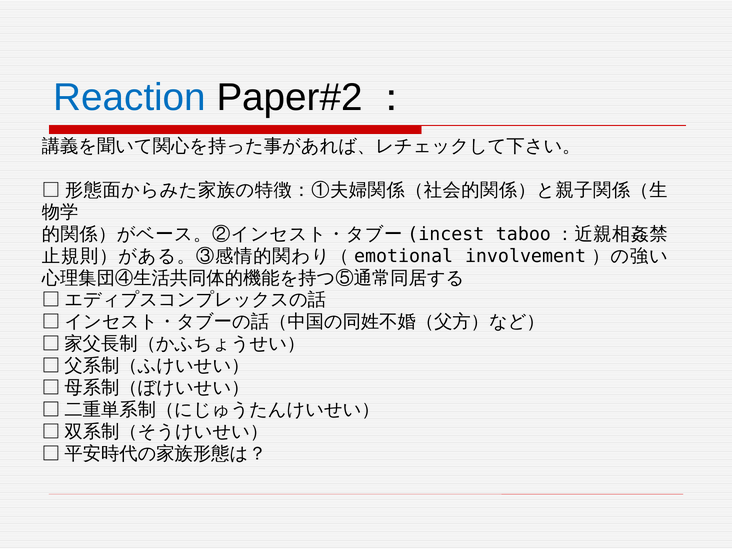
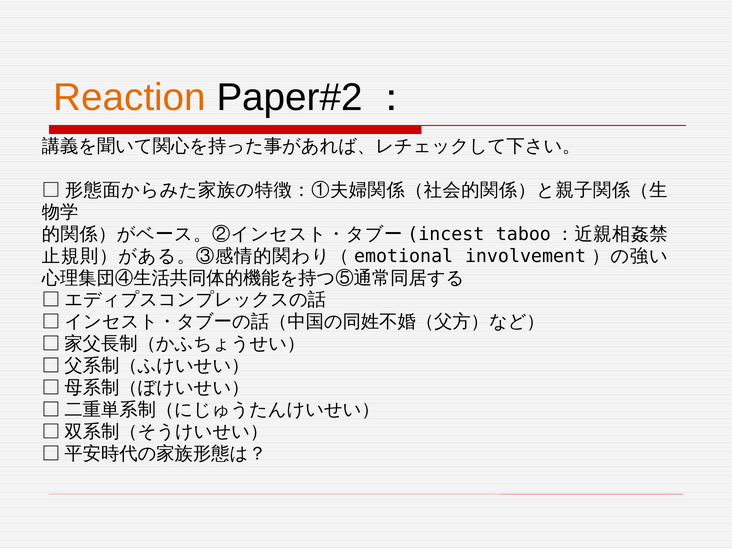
Reaction colour: blue -> orange (130, 98)
